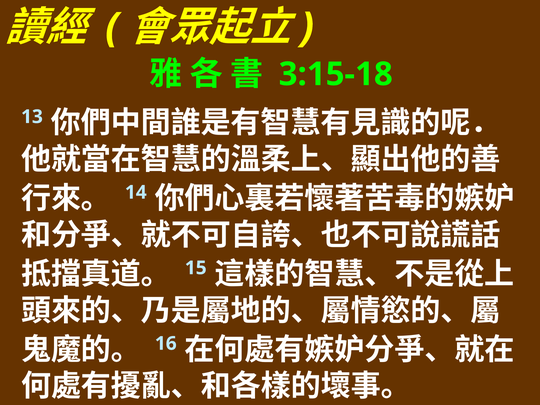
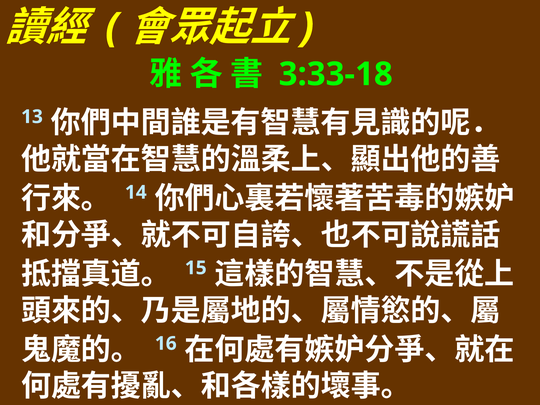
3:15-18: 3:15-18 -> 3:33-18 (336, 74)
